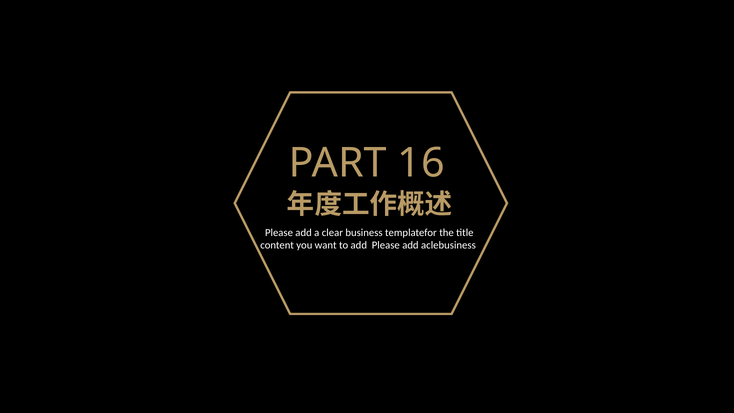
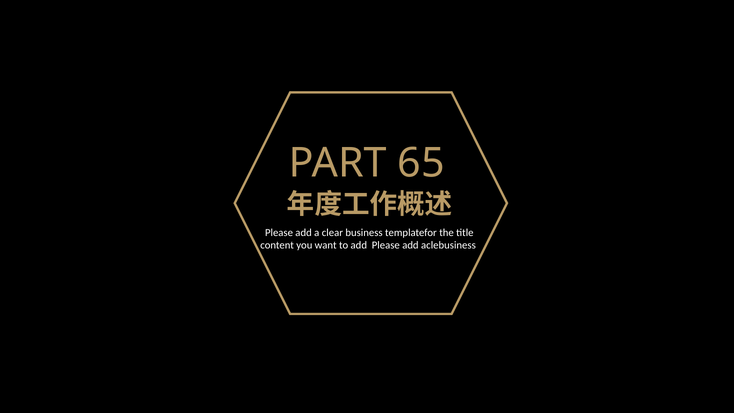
16: 16 -> 65 (421, 163)
